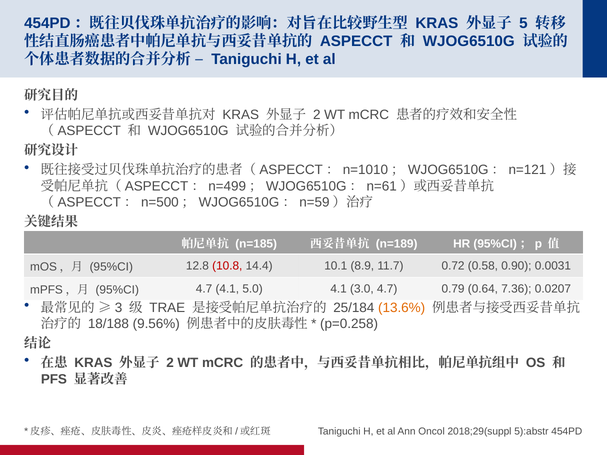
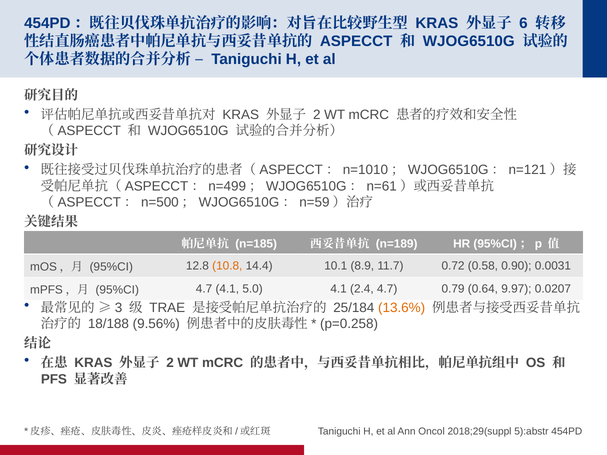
5: 5 -> 6 (523, 23)
10.8 colour: red -> orange (227, 266)
3.0: 3.0 -> 2.4 (362, 289)
7.36: 7.36 -> 9.97 (516, 289)
